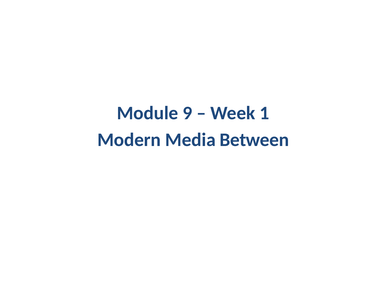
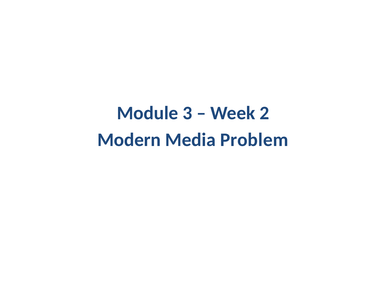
9: 9 -> 3 (187, 113)
1: 1 -> 2 (264, 113)
Between: Between -> Problem (254, 140)
